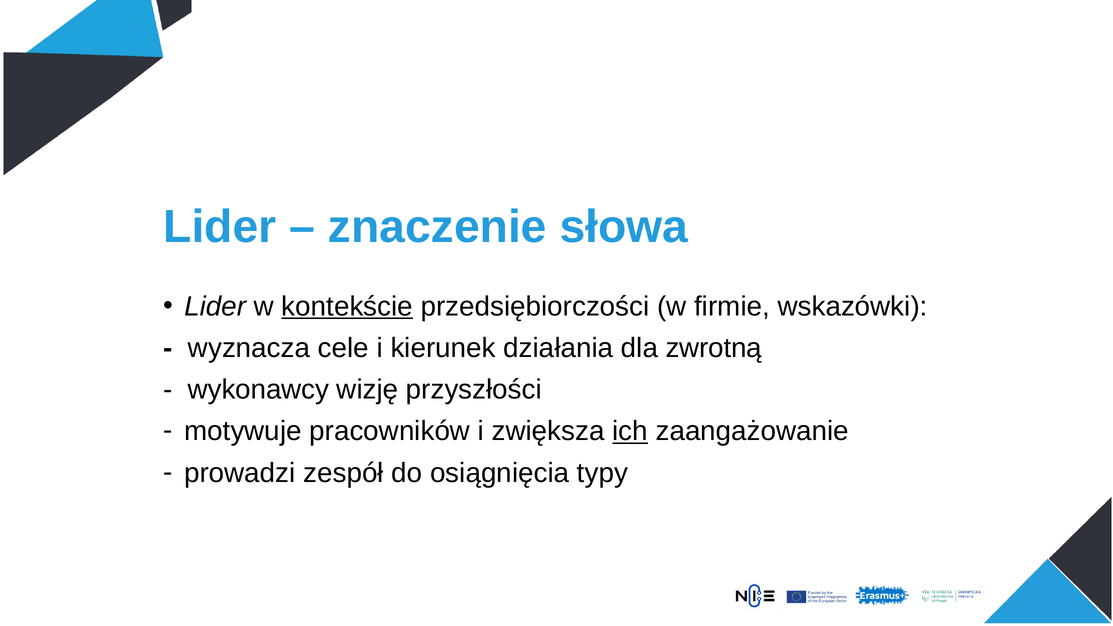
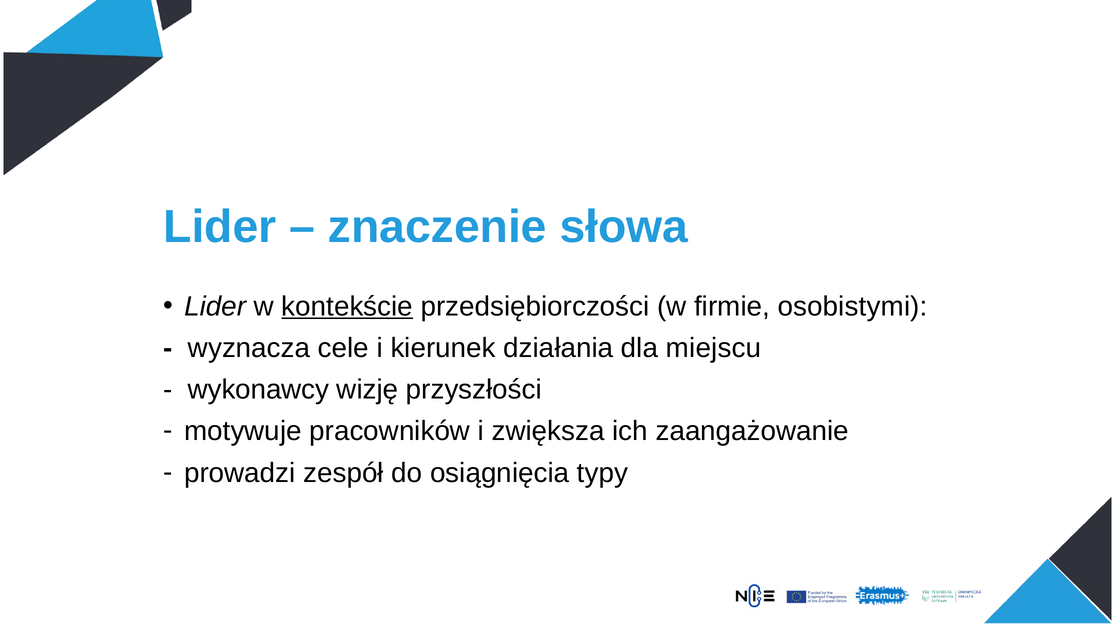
wskazówki: wskazówki -> osobistymi (853, 306)
zwrotną: zwrotną -> miejscu (714, 348)
ich underline: present -> none (630, 431)
